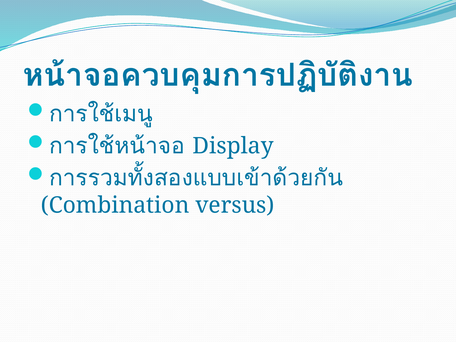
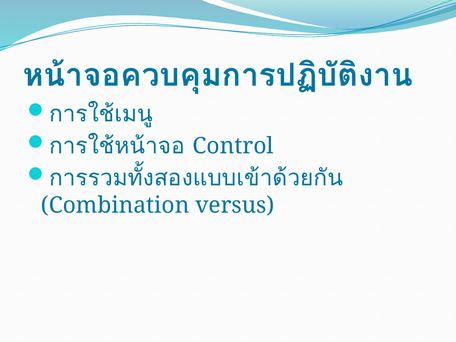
Display: Display -> Control (233, 146)
